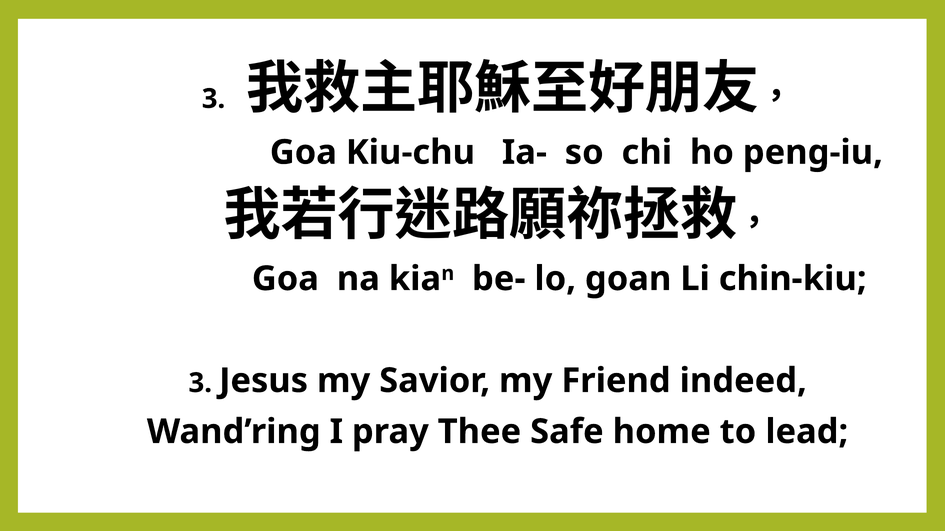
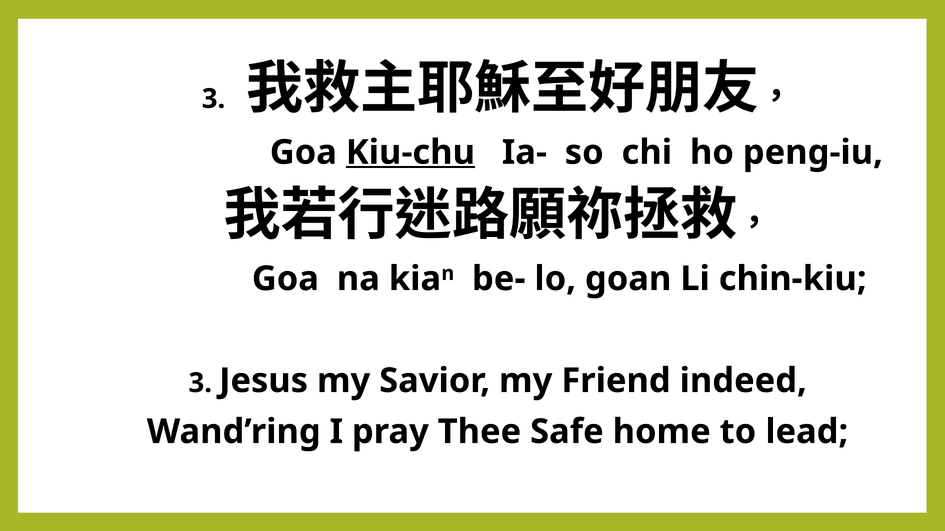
Kiu-chu underline: none -> present (410, 153)
